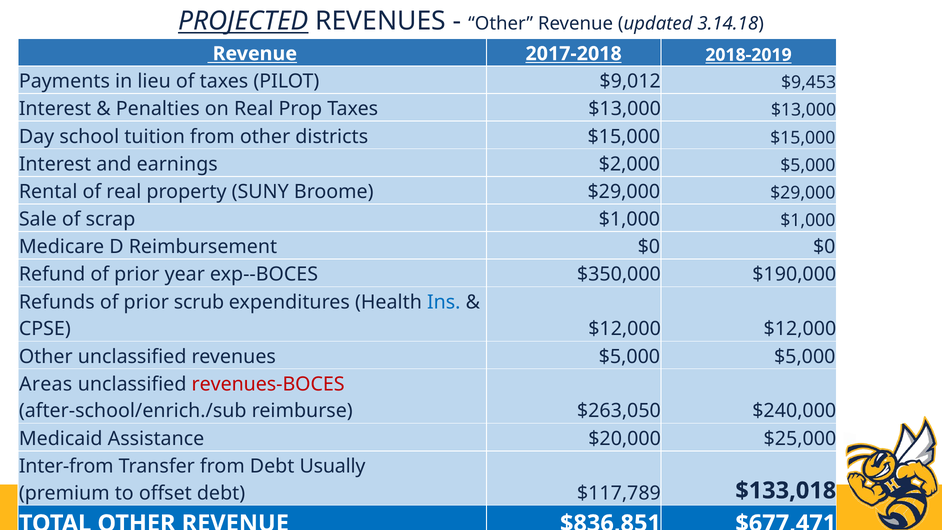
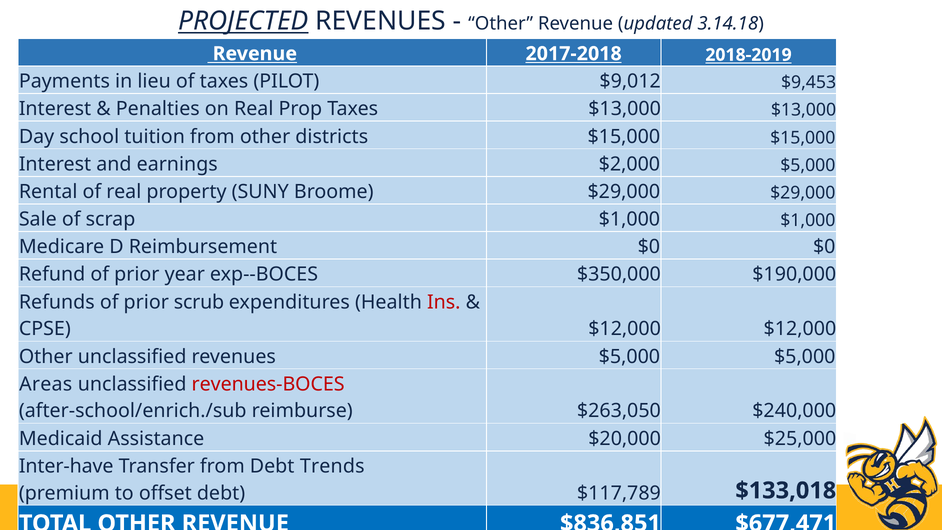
Ins colour: blue -> red (444, 302)
Inter-from: Inter-from -> Inter-have (66, 466)
Usually: Usually -> Trends (332, 466)
